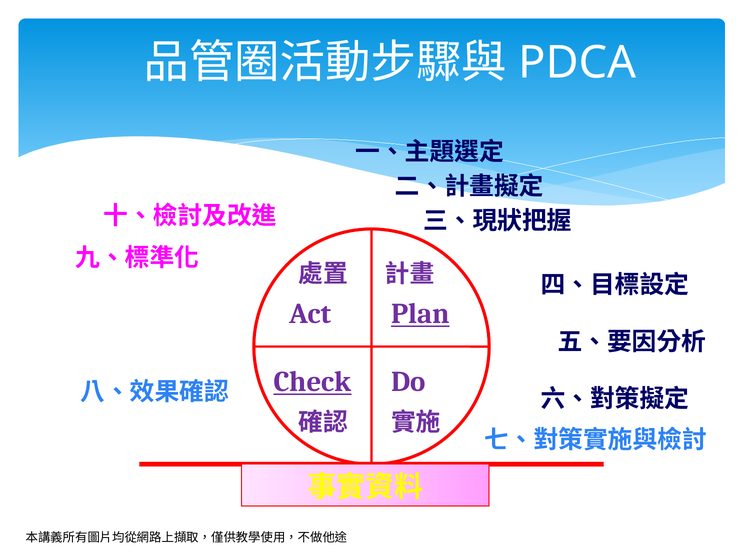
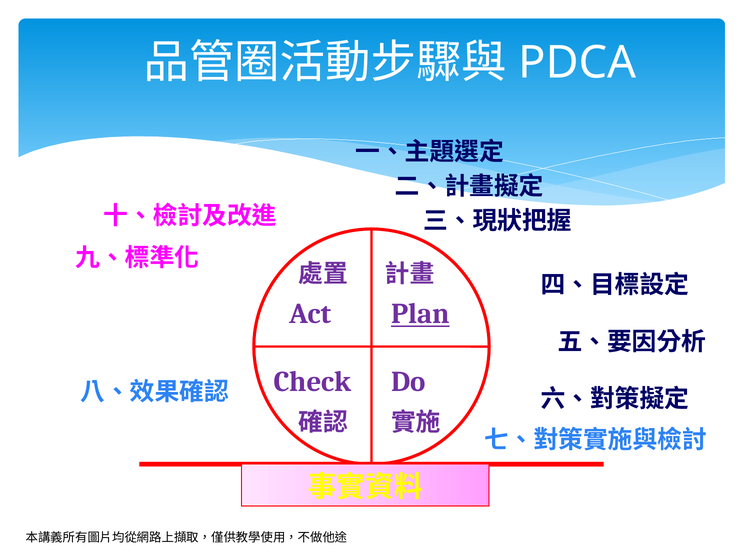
Check underline: present -> none (312, 382)
